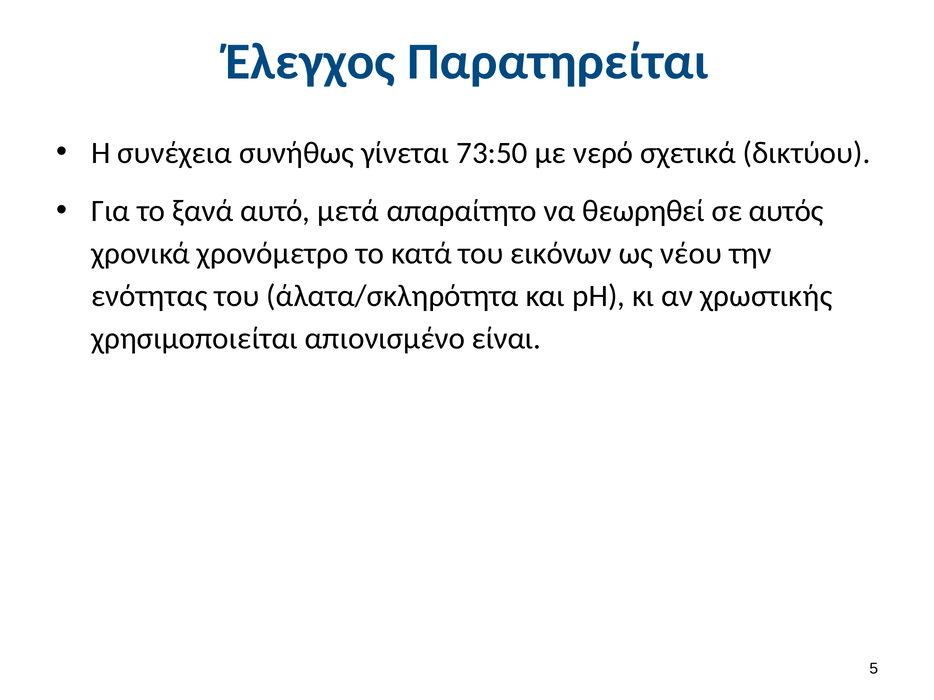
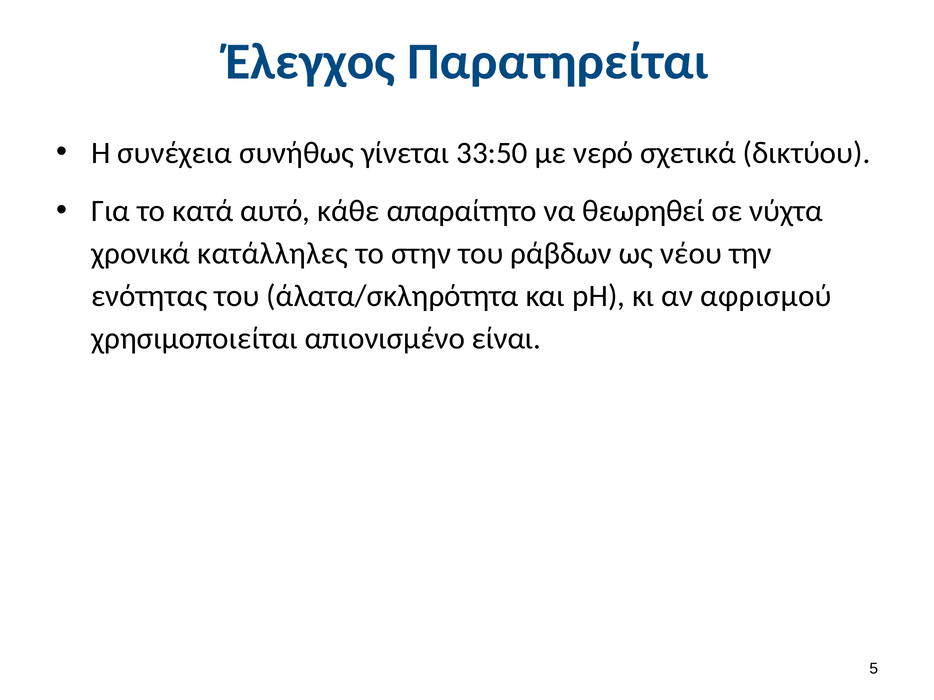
73:50: 73:50 -> 33:50 (492, 153)
ξανά: ξανά -> κατά (203, 211)
μετά: μετά -> κάθε (348, 211)
αυτός: αυτός -> νύχτα (786, 211)
χρονόμετρο: χρονόμετρο -> κατάλληλες (273, 254)
κατά: κατά -> στην (421, 254)
εικόνων: εικόνων -> ράβδων (561, 254)
χρωστικής: χρωστικής -> αφρισμού (766, 296)
